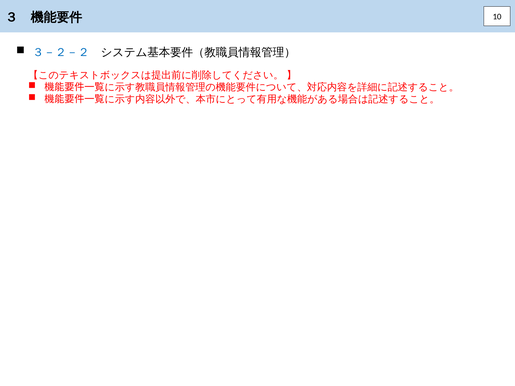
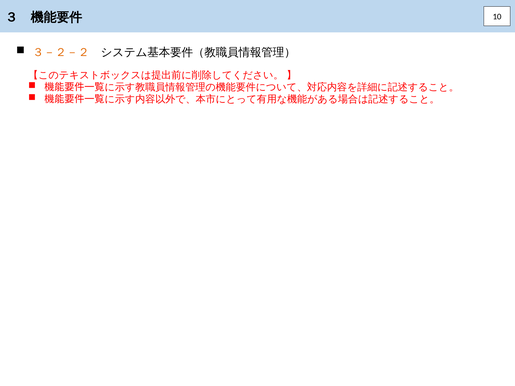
３－２－２ colour: blue -> orange (61, 52)
